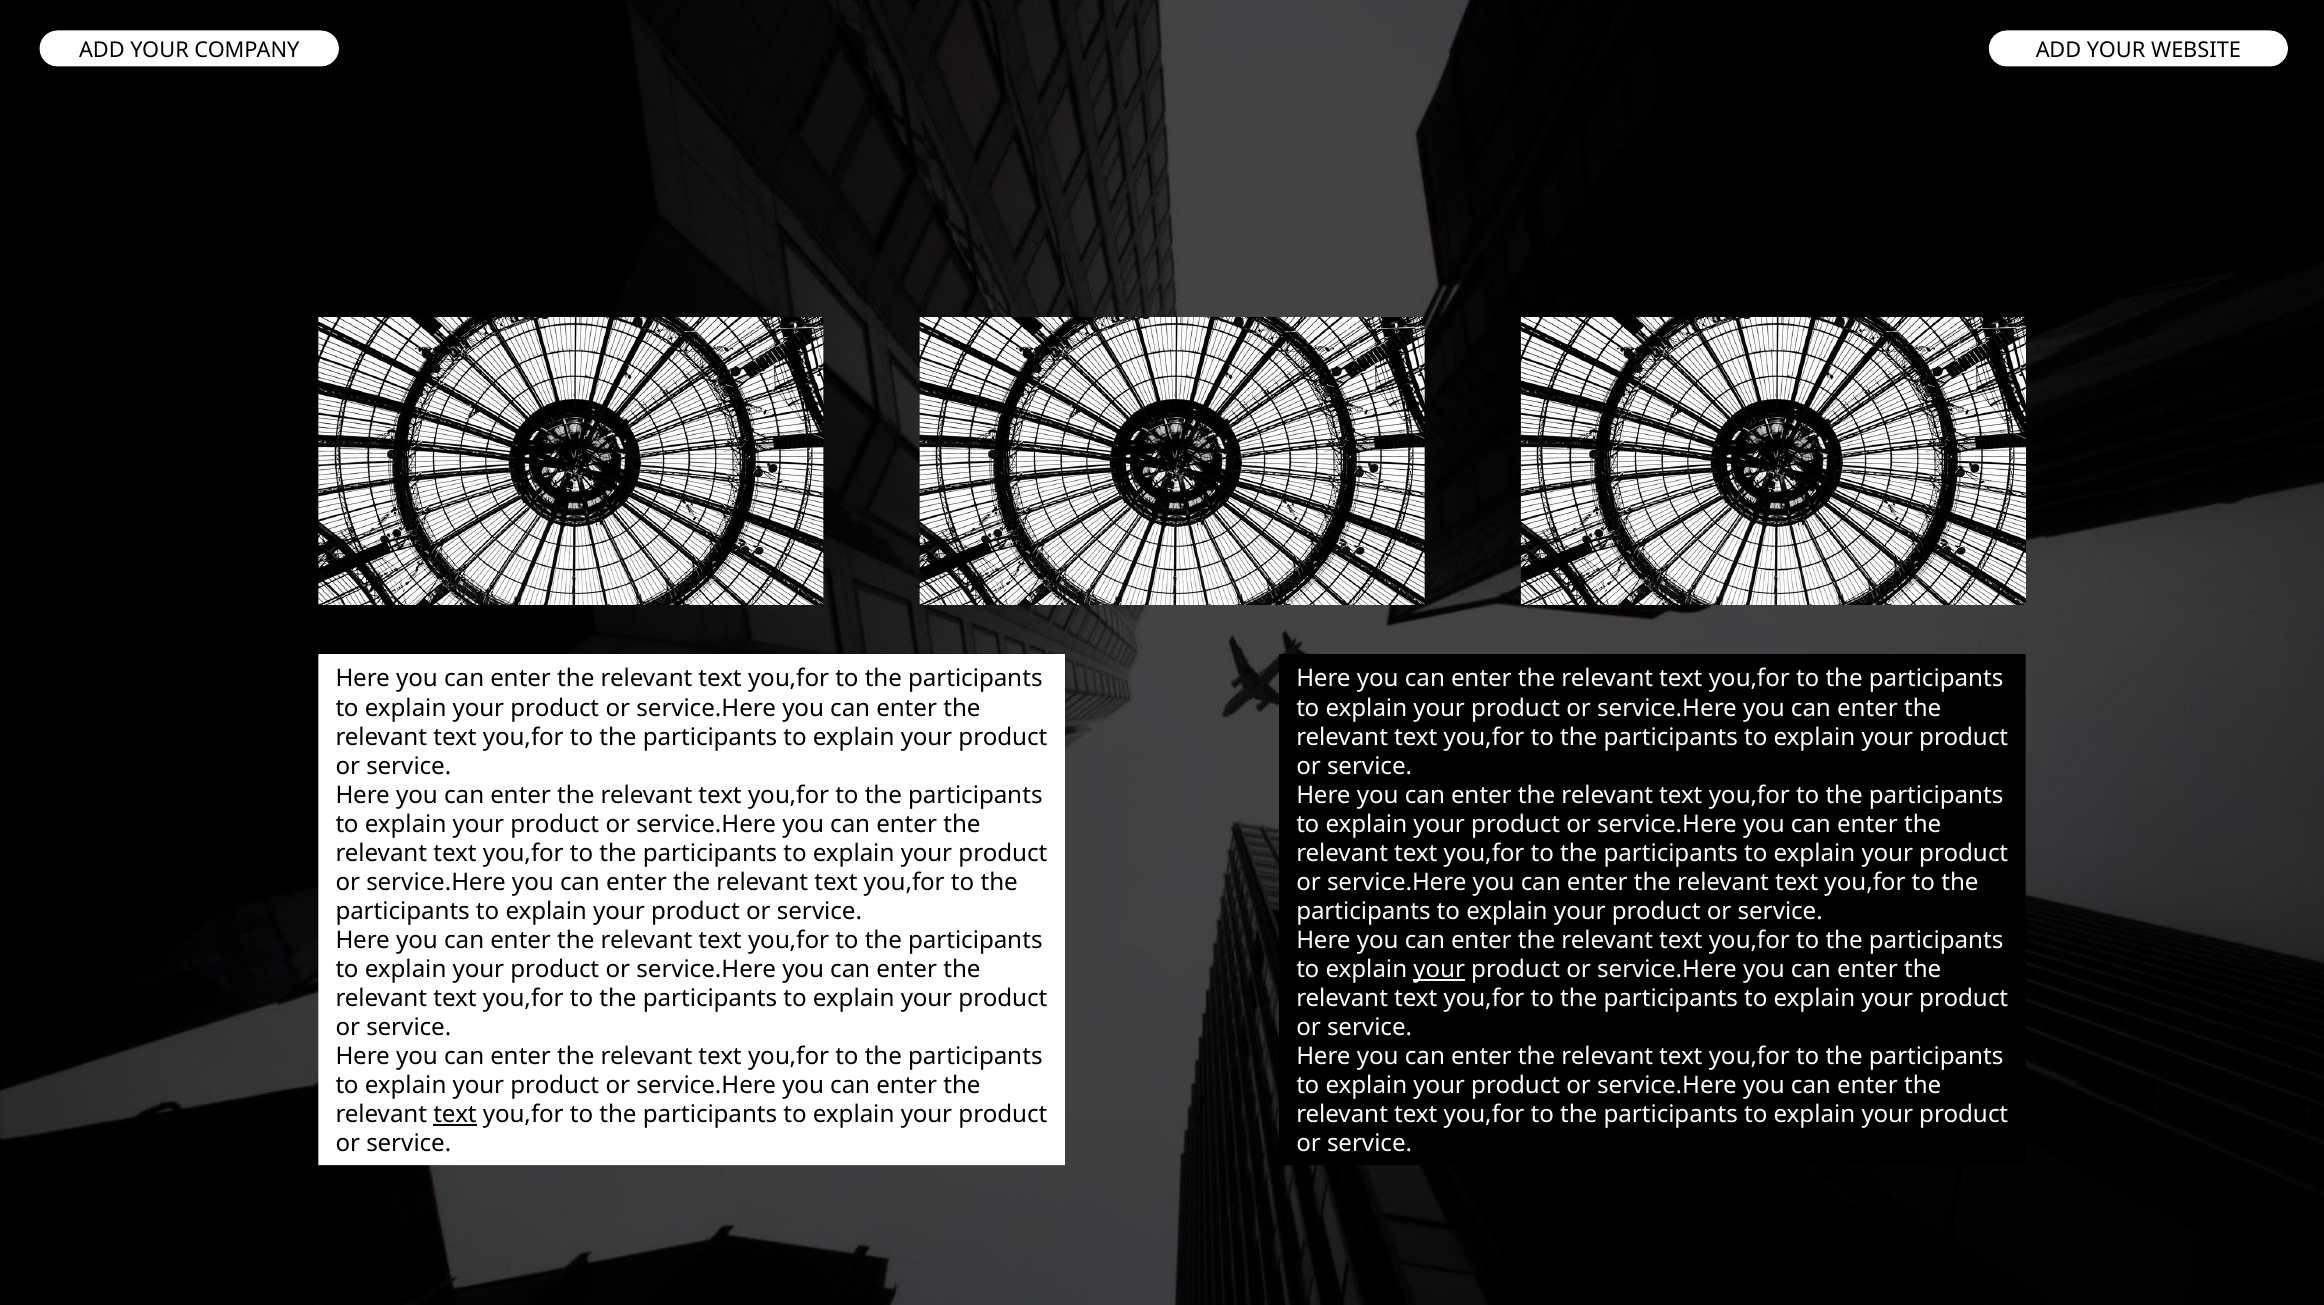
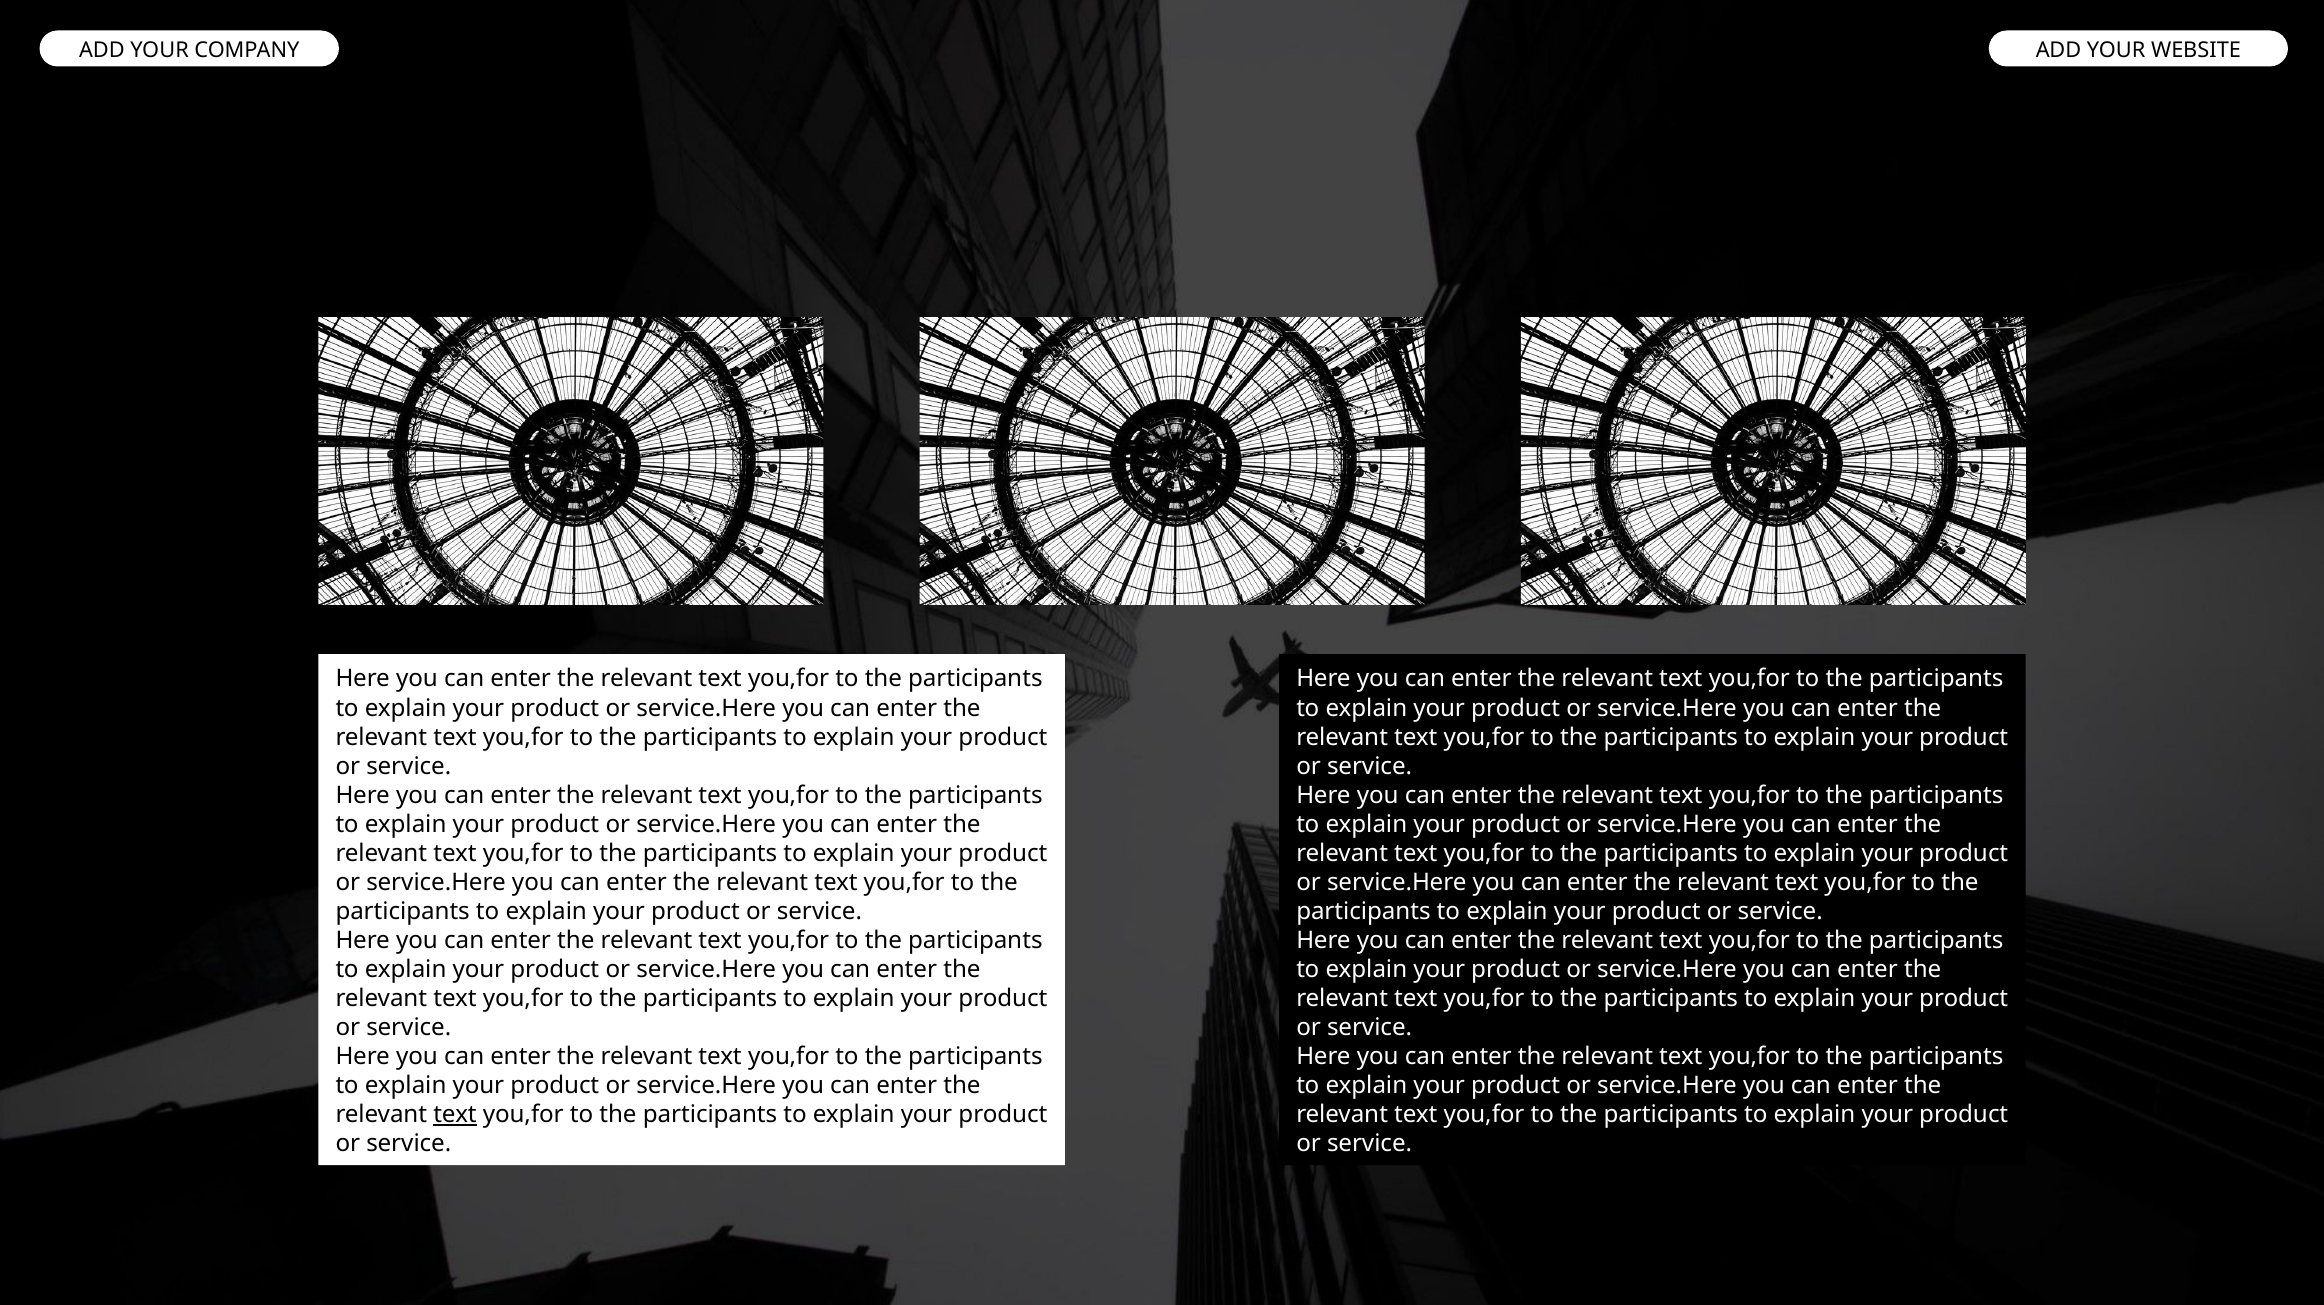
your underline: present -> none (1439, 970)
